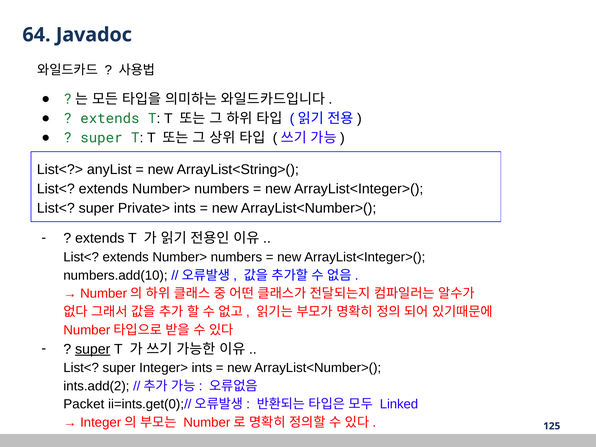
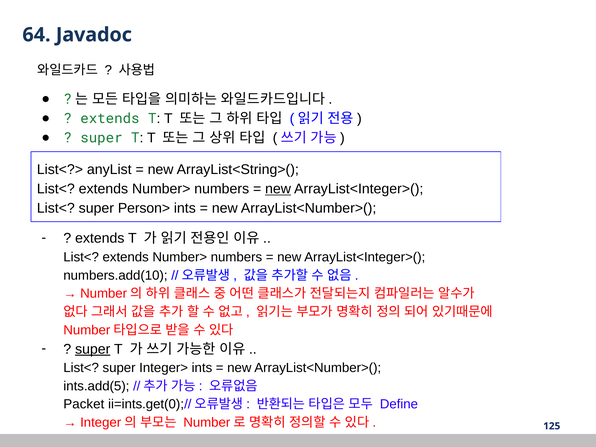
new underline: none -> present (278, 189)
Private>: Private> -> Person> (144, 208)
ints.add(2: ints.add(2 -> ints.add(5 (96, 386)
Linked: Linked -> Define (399, 404)
